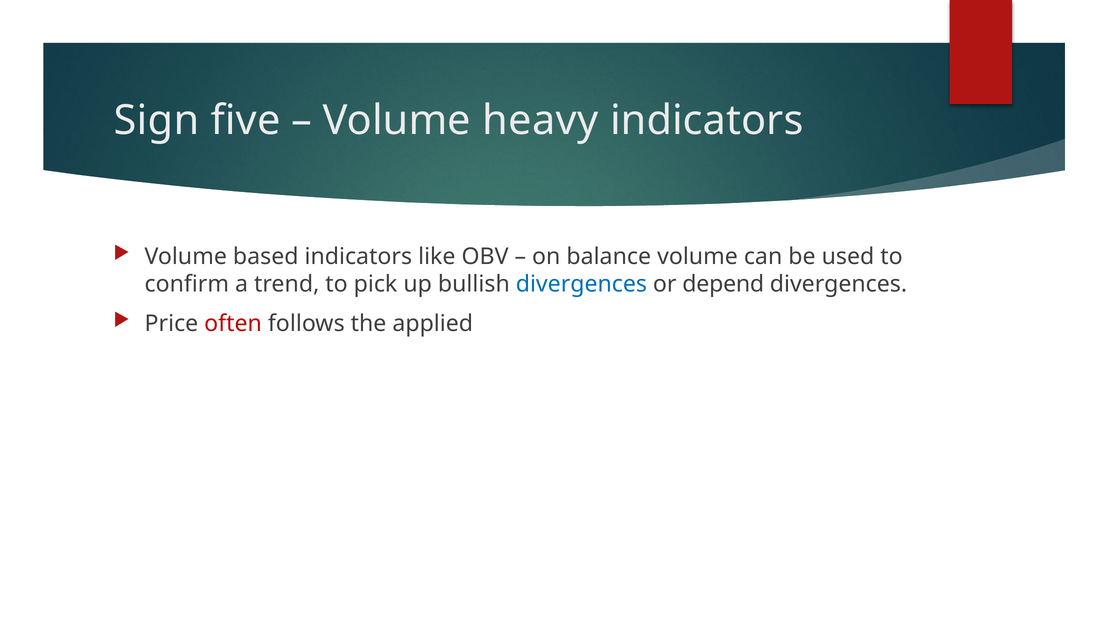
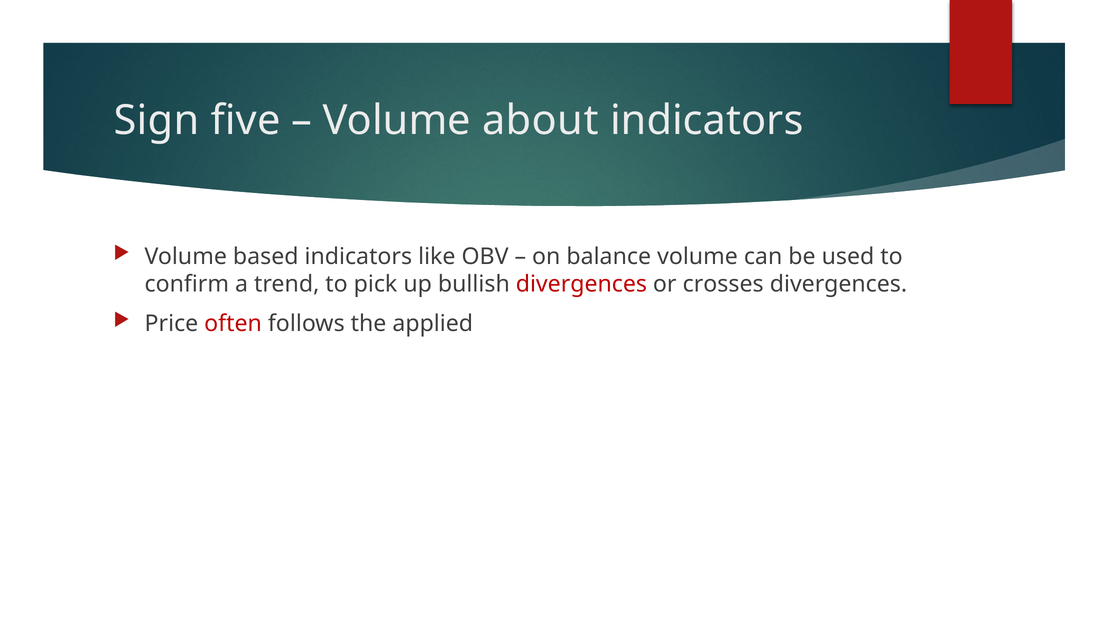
heavy: heavy -> about (540, 121)
divergences colour: blue -> red (581, 284)
depend: depend -> crosses (723, 284)
